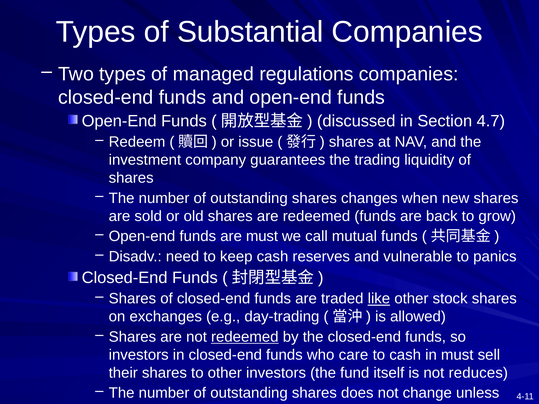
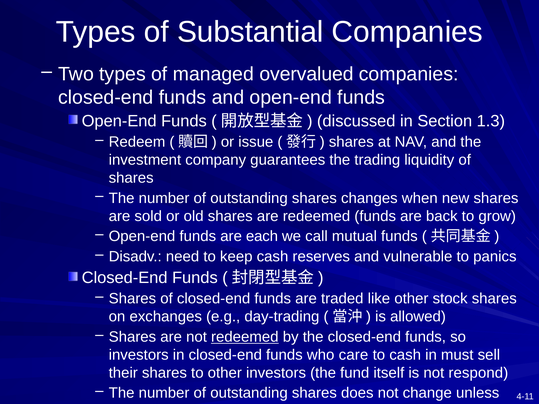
regulations: regulations -> overvalued (306, 74)
4.7: 4.7 -> 1.3 (491, 121)
are must: must -> each (262, 236)
like underline: present -> none (379, 299)
reduces: reduces -> respond (478, 373)
